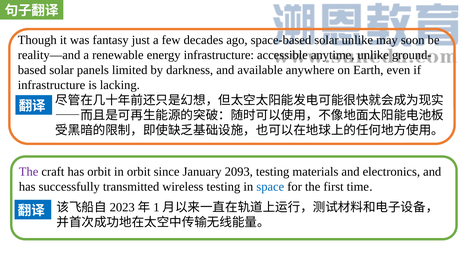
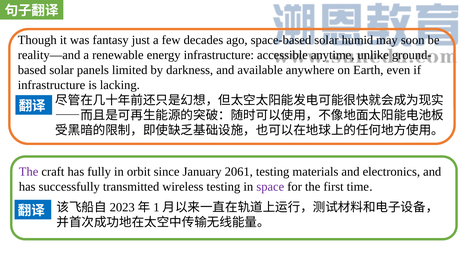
solar unlike: unlike -> humid (357, 40)
has orbit: orbit -> fully (99, 172)
2093: 2093 -> 2061 (239, 172)
space colour: blue -> purple (270, 187)
